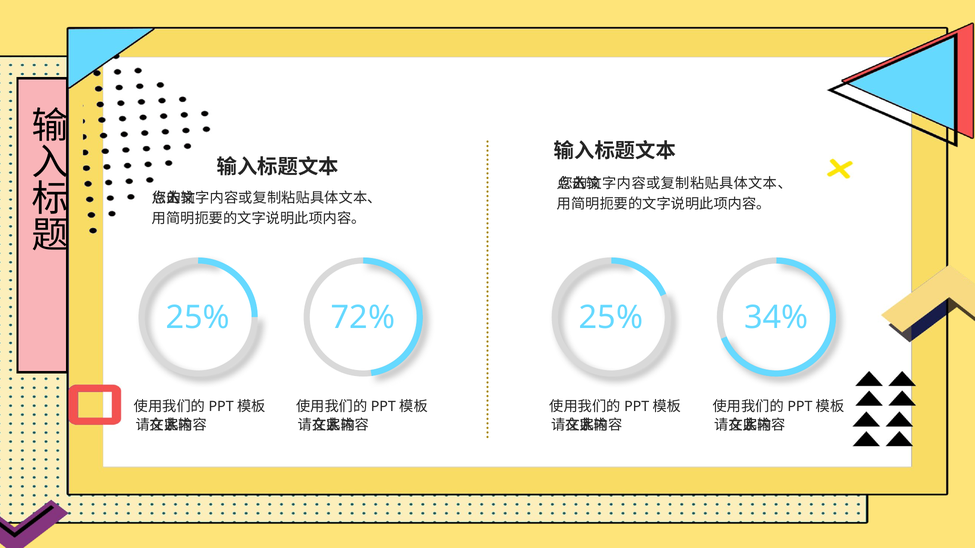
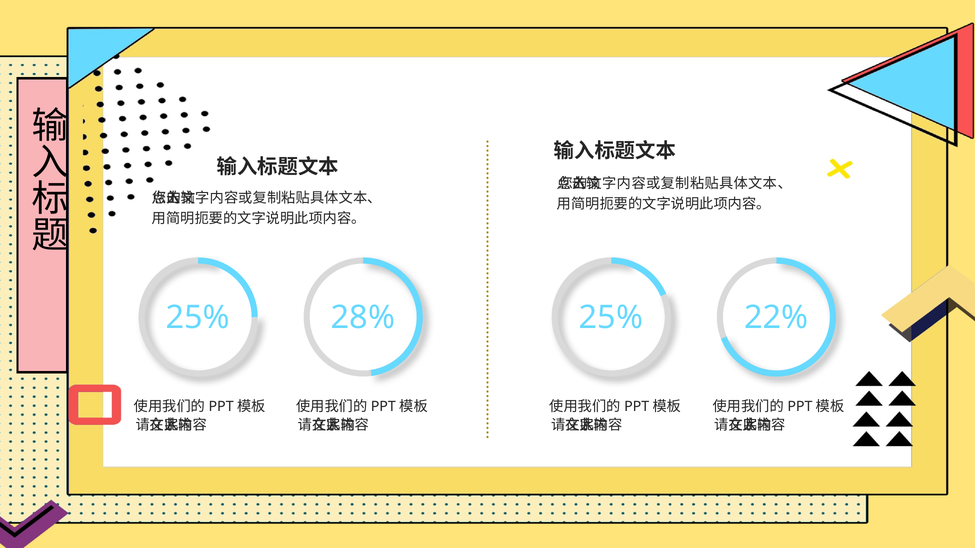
72%: 72% -> 28% (363, 318)
34%: 34% -> 22% (776, 318)
